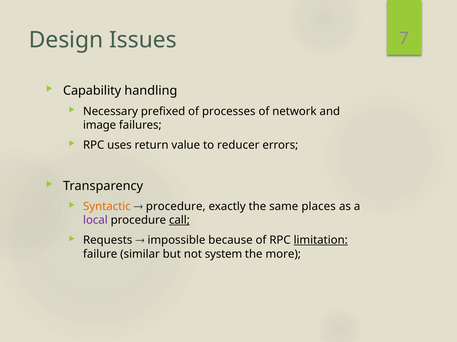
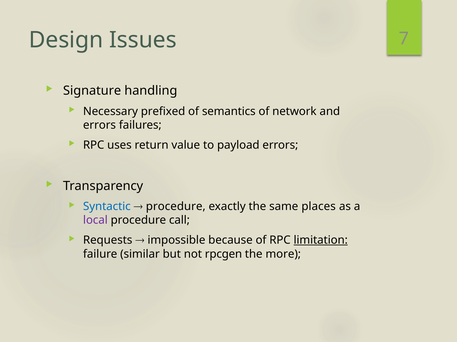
Capability: Capability -> Signature (92, 91)
processes: processes -> semantics (229, 112)
image: image -> errors (100, 125)
reducer: reducer -> payload (238, 145)
Syntactic colour: orange -> blue (107, 207)
call underline: present -> none (179, 221)
system: system -> rpcgen (224, 254)
